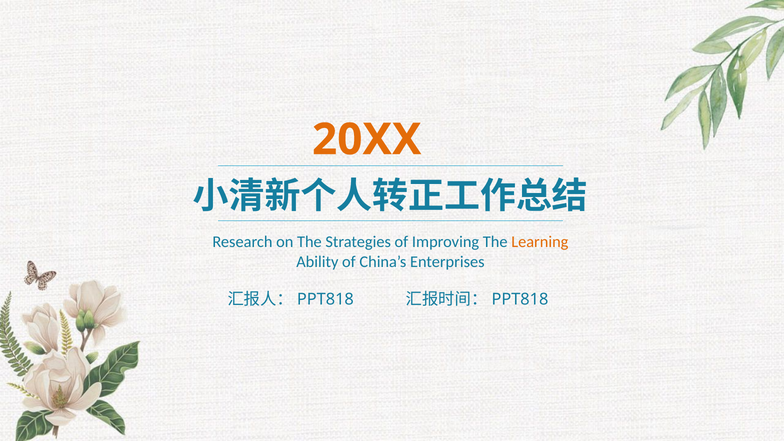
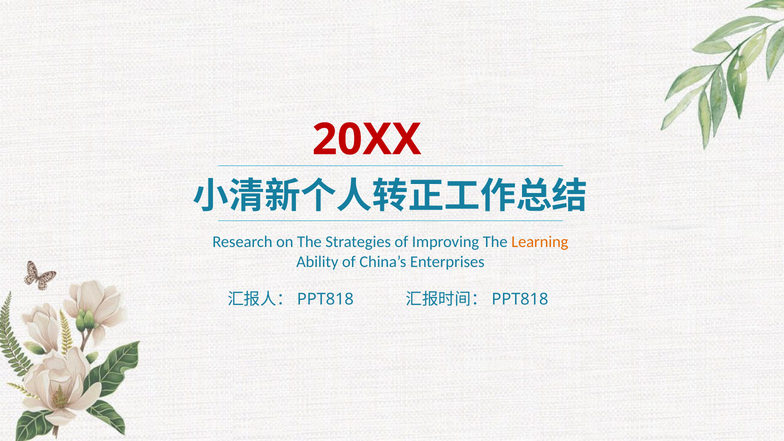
20XX colour: orange -> red (367, 140)
